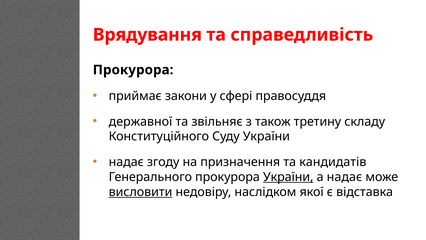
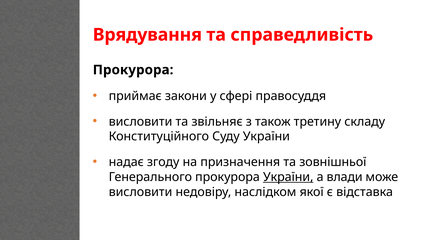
державної: державної -> висловити (141, 121)
кандидатів: кандидатів -> зовнішньої (333, 162)
а надає: надає -> влади (345, 177)
висловити underline: present -> none (141, 192)
